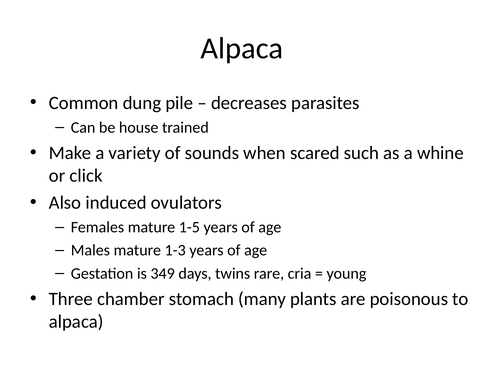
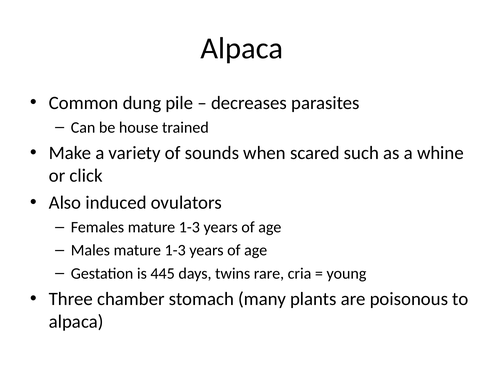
Females mature 1-5: 1-5 -> 1-3 (189, 227)
349: 349 -> 445 (163, 273)
